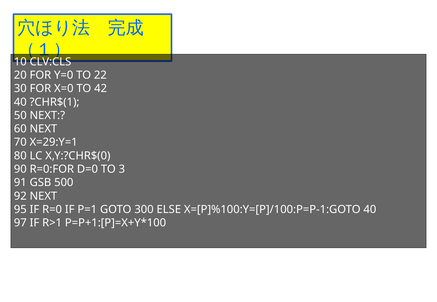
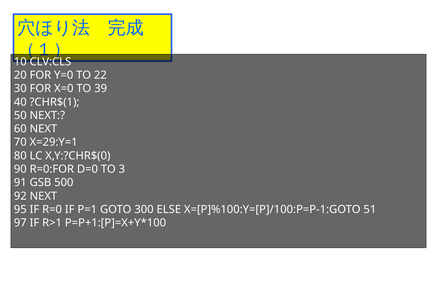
42: 42 -> 39 (101, 89)
X=[P]%100:Y=[P]/100:P=P-1:GOTO 40: 40 -> 51 (370, 210)
